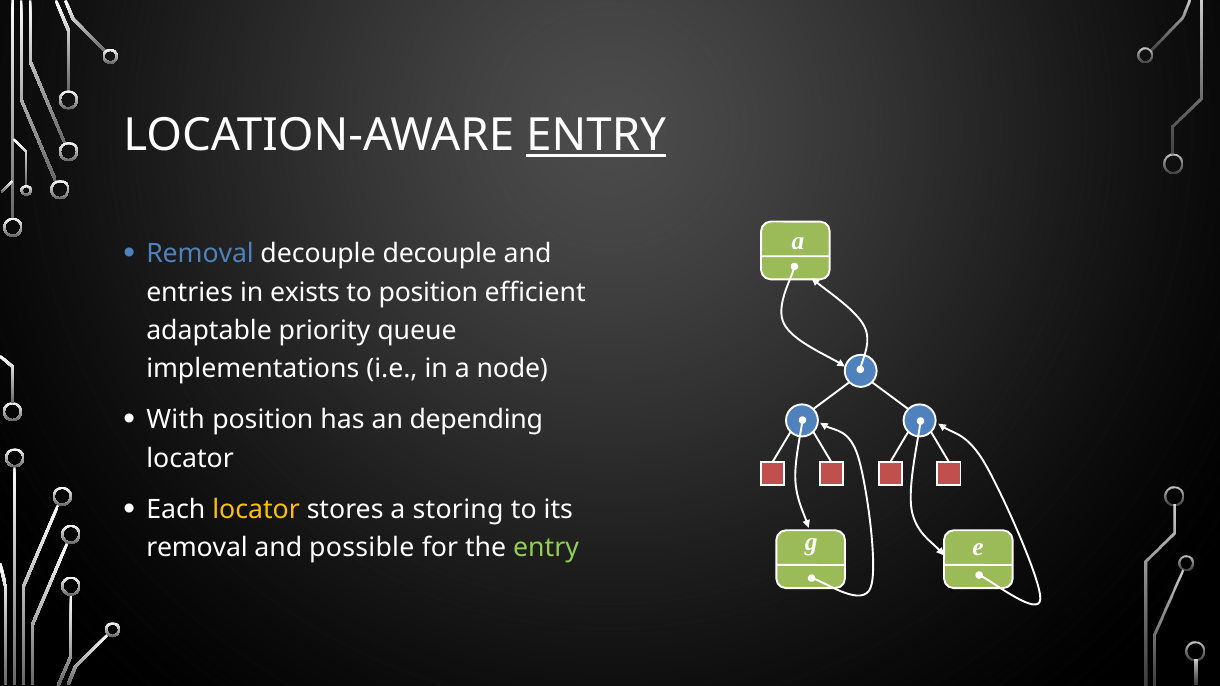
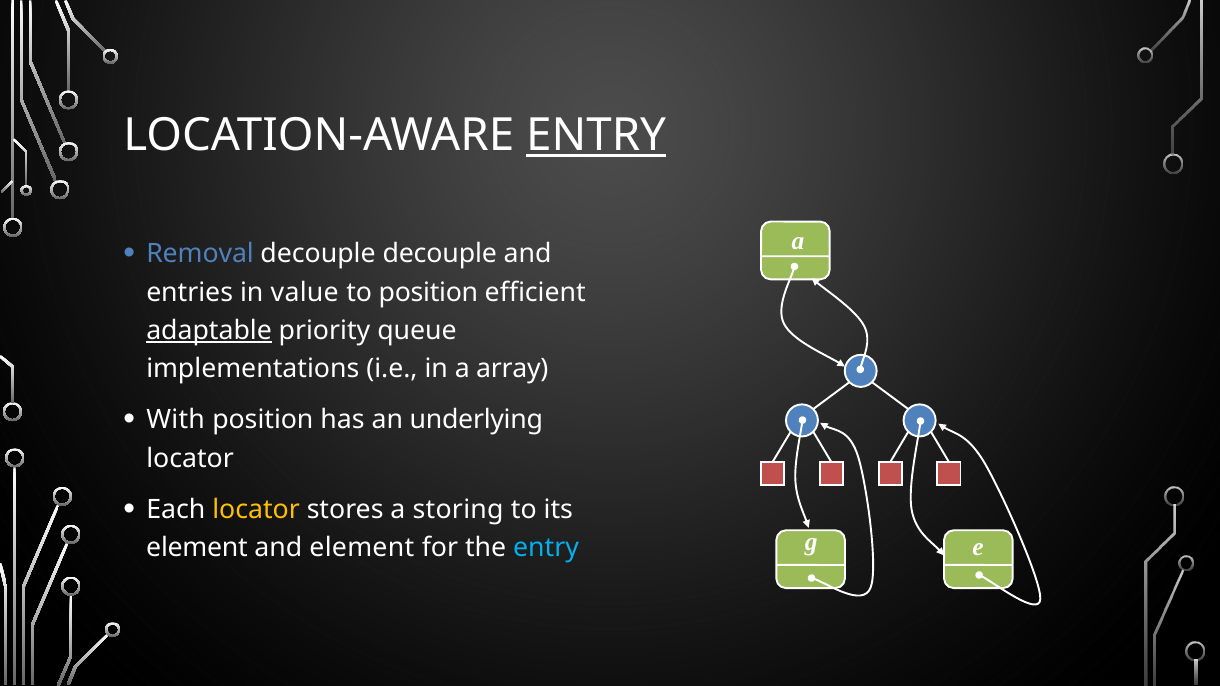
exists: exists -> value (305, 292)
adaptable underline: none -> present (209, 331)
node: node -> array (512, 369)
depending: depending -> underlying (476, 420)
removal: removal -> element (197, 548)
and possible: possible -> element (362, 548)
entry colour: light green -> light blue (546, 548)
